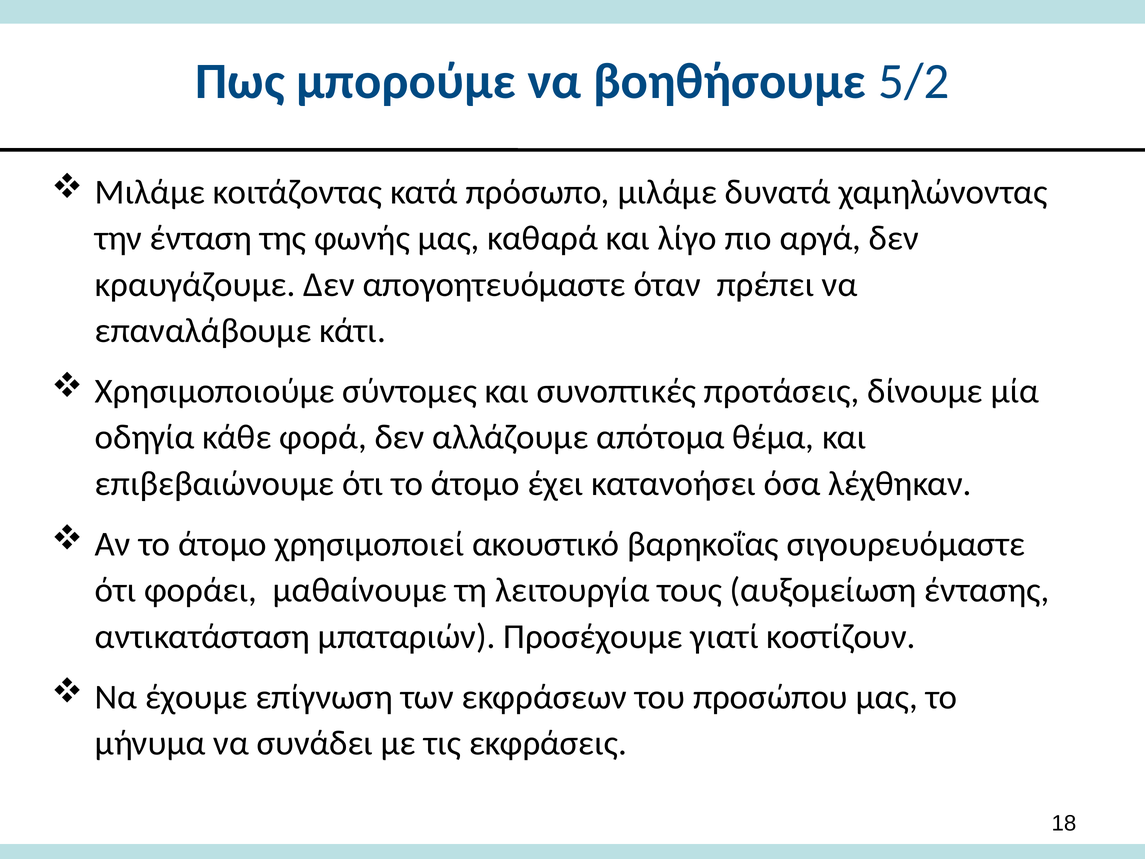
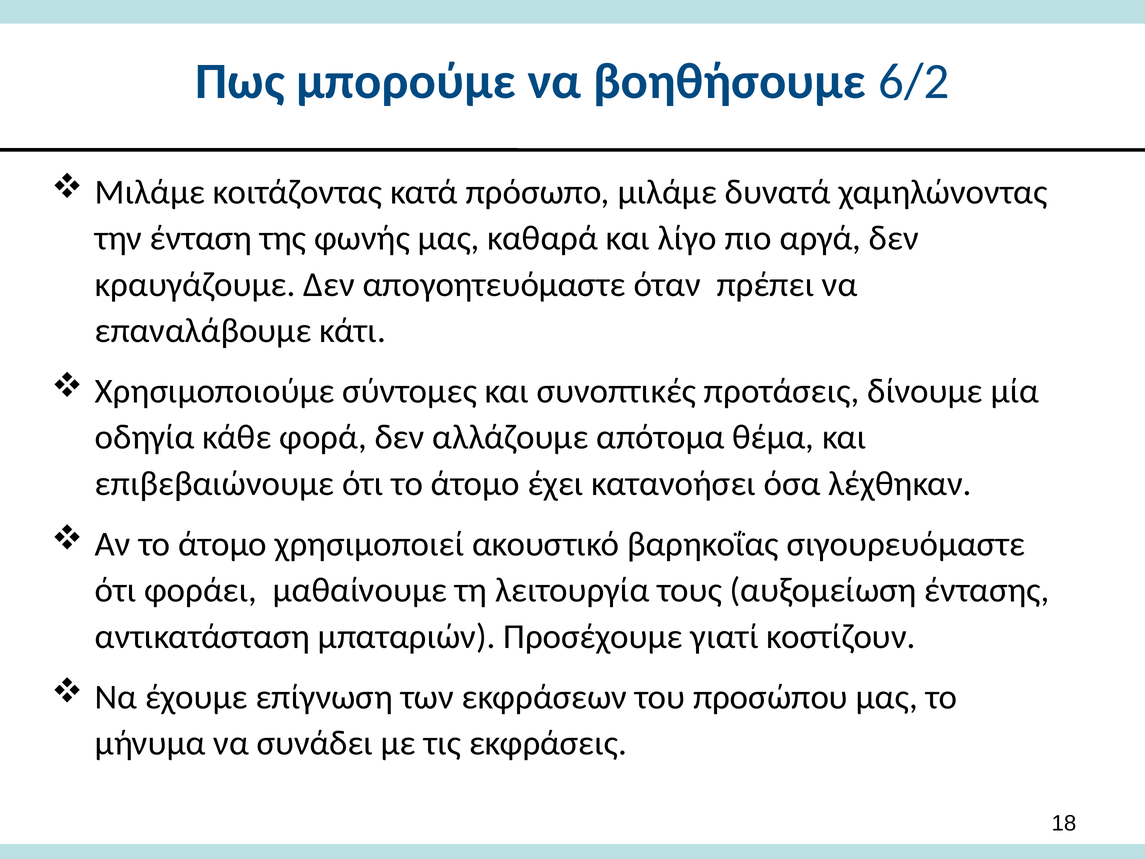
5/2: 5/2 -> 6/2 (914, 81)
